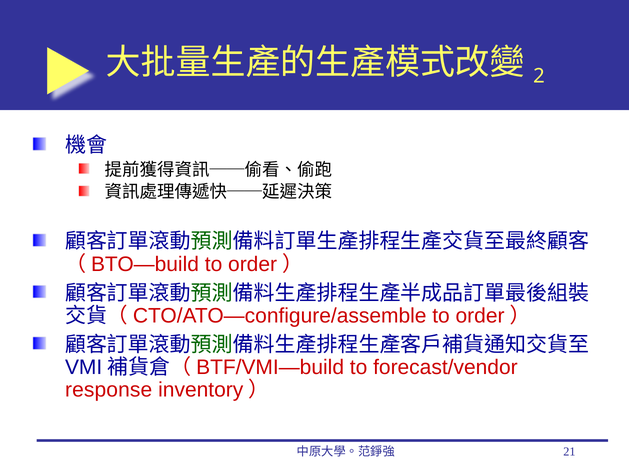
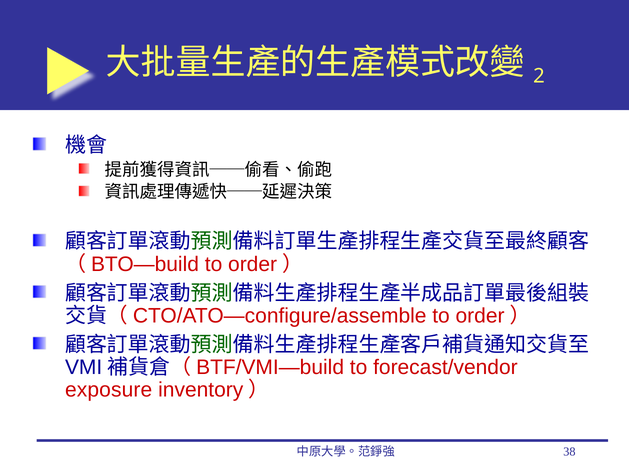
response: response -> exposure (109, 390)
21: 21 -> 38 (569, 452)
